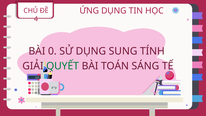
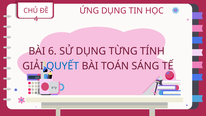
0: 0 -> 6 (52, 51)
SUNG: SUNG -> TỪNG (123, 51)
QUYẾT colour: green -> blue (63, 66)
